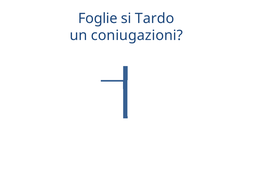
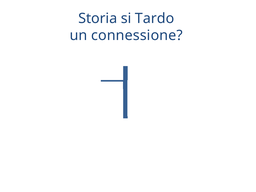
Foglie: Foglie -> Storia (98, 18)
coniugazioni: coniugazioni -> connessione (137, 35)
